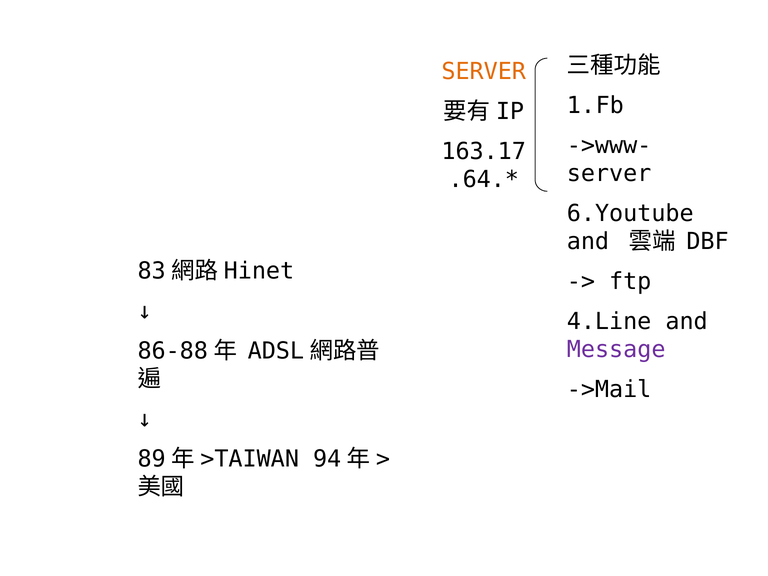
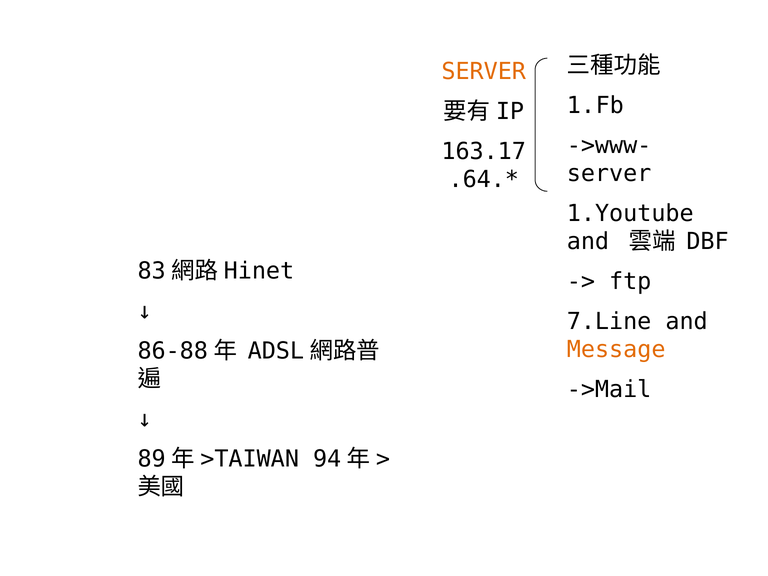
6.Youtube: 6.Youtube -> 1.Youtube (630, 213)
4.Line: 4.Line -> 7.Line (609, 321)
Message colour: purple -> orange (616, 349)
